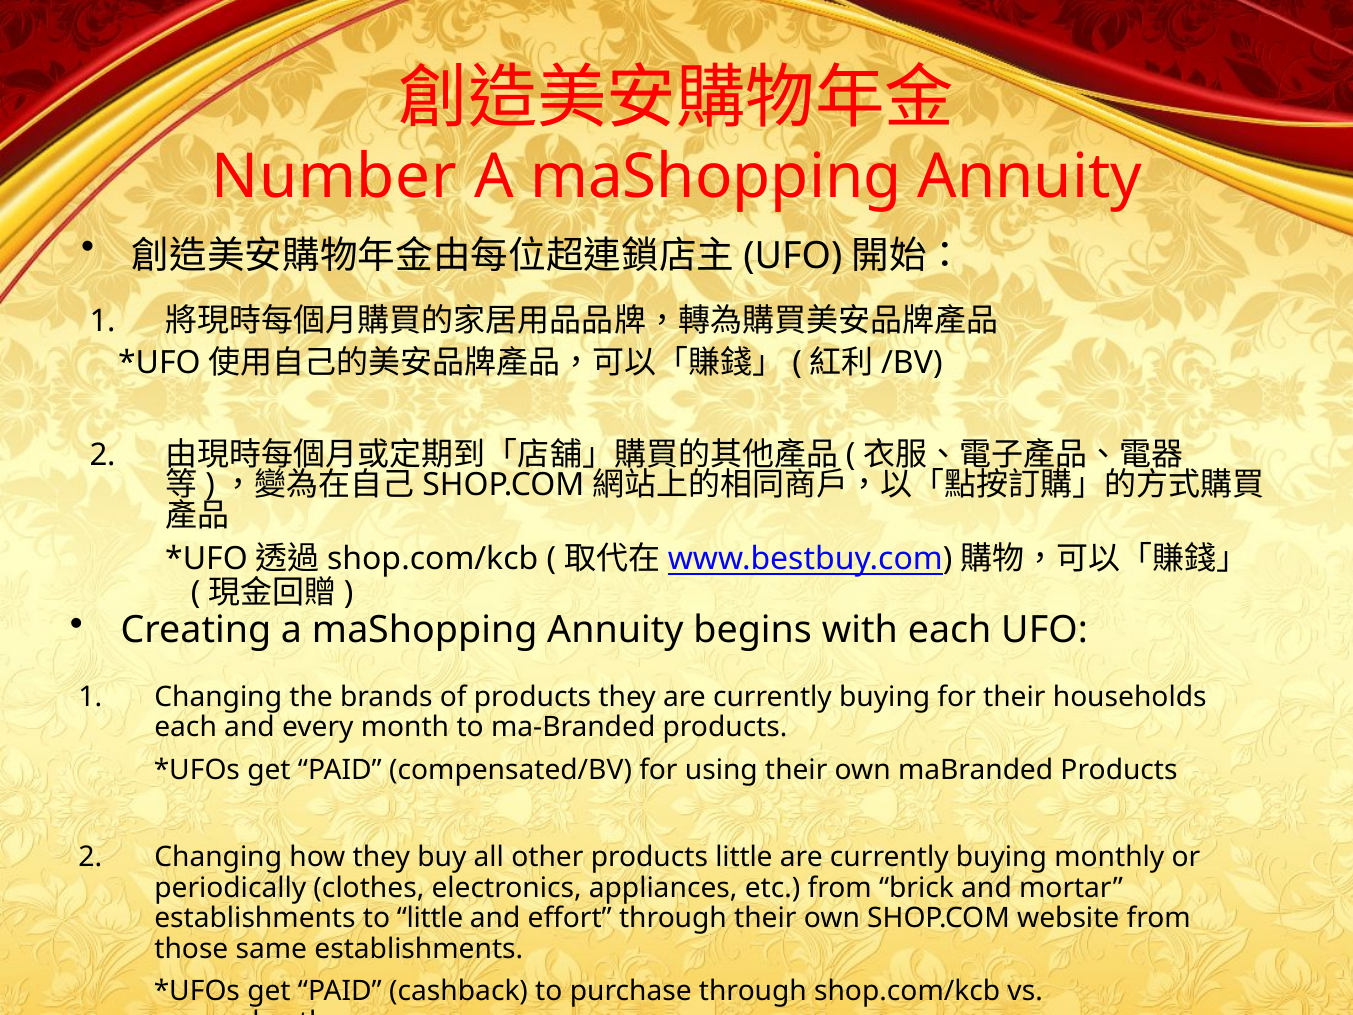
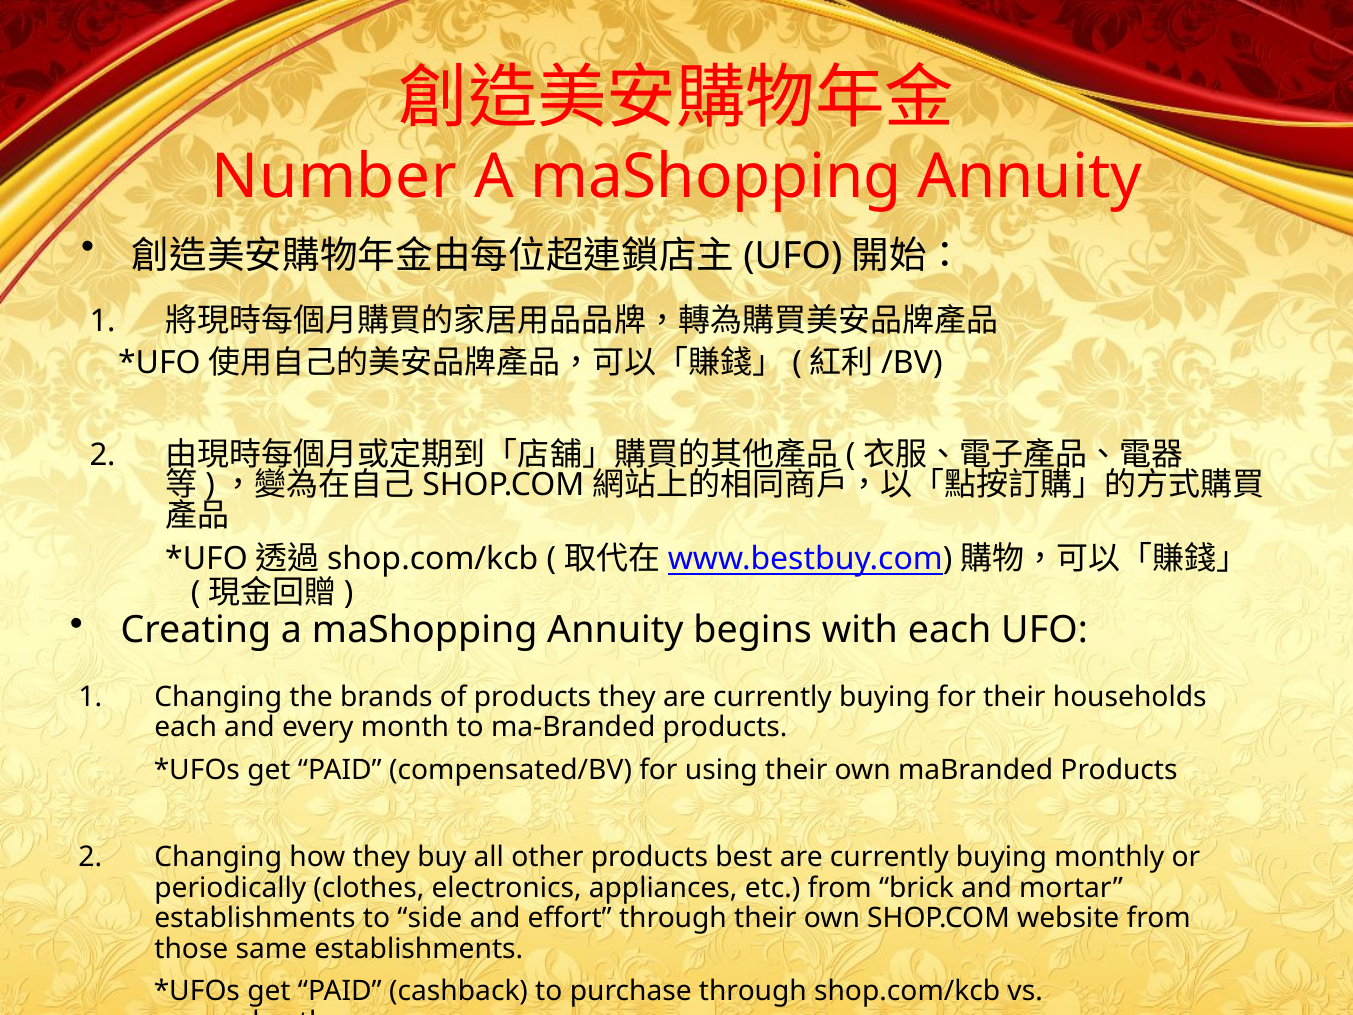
products little: little -> best (744, 857)
to little: little -> side (430, 918)
